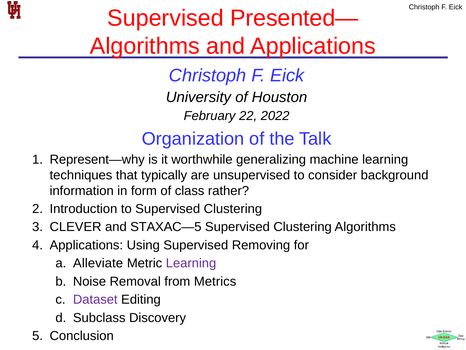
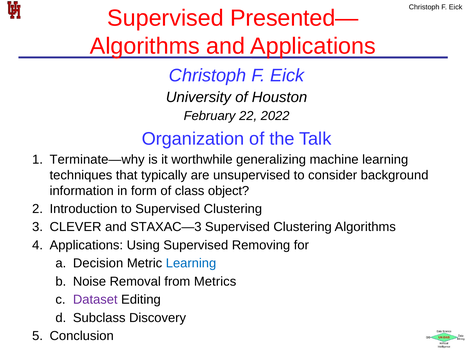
Represent—why: Represent—why -> Terminate—why (97, 159)
rather: rather -> object (229, 190)
STAXAC—5: STAXAC—5 -> STAXAC—3 (166, 227)
Alleviate: Alleviate -> Decision (98, 263)
Learning colour: purple -> blue (191, 263)
